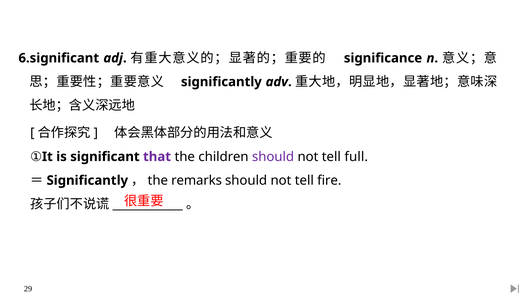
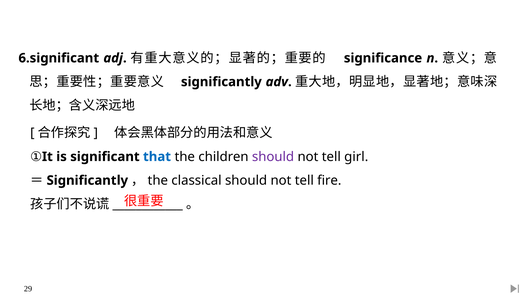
that colour: purple -> blue (157, 157)
full: full -> girl (356, 157)
remarks: remarks -> classical (197, 180)
